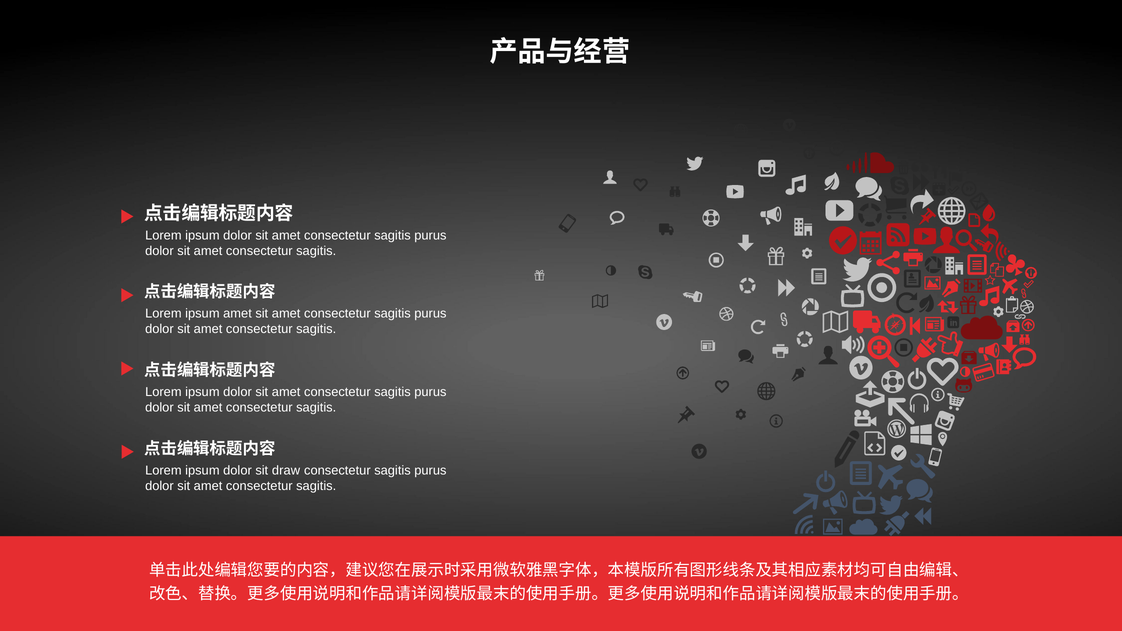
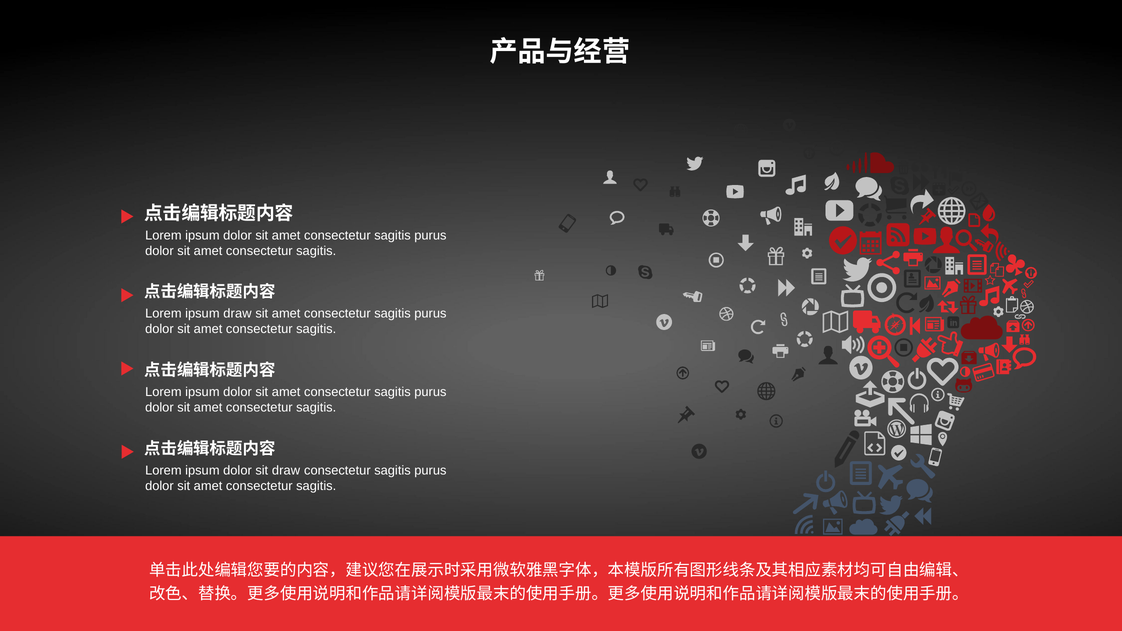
ipsum amet: amet -> draw (237, 314)
